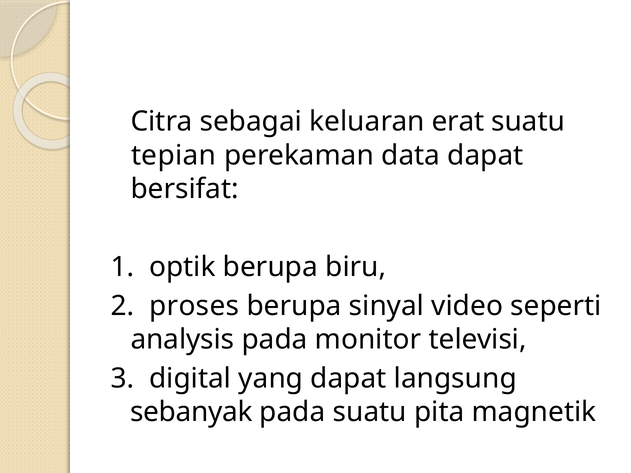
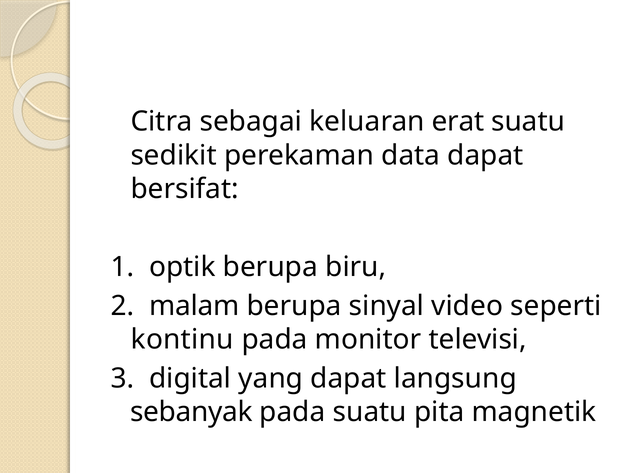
tepian: tepian -> sedikit (174, 155)
proses: proses -> malam (194, 306)
analysis: analysis -> kontinu (182, 340)
